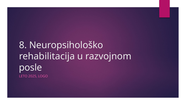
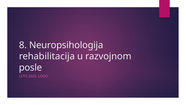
Neuropsihološko: Neuropsihološko -> Neuropsihologija (66, 45)
